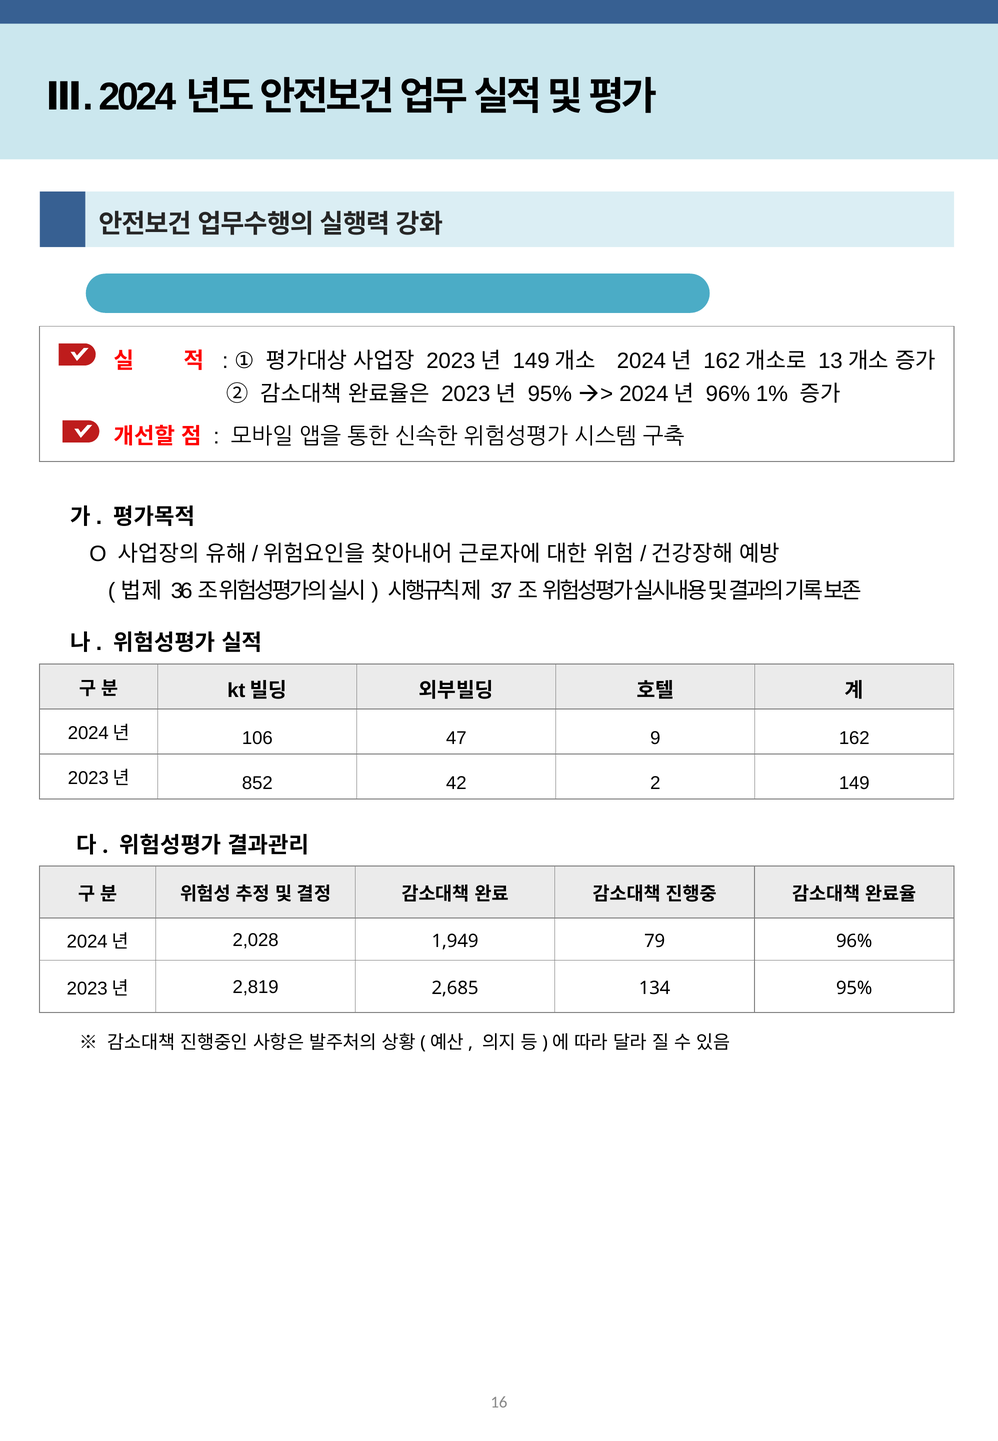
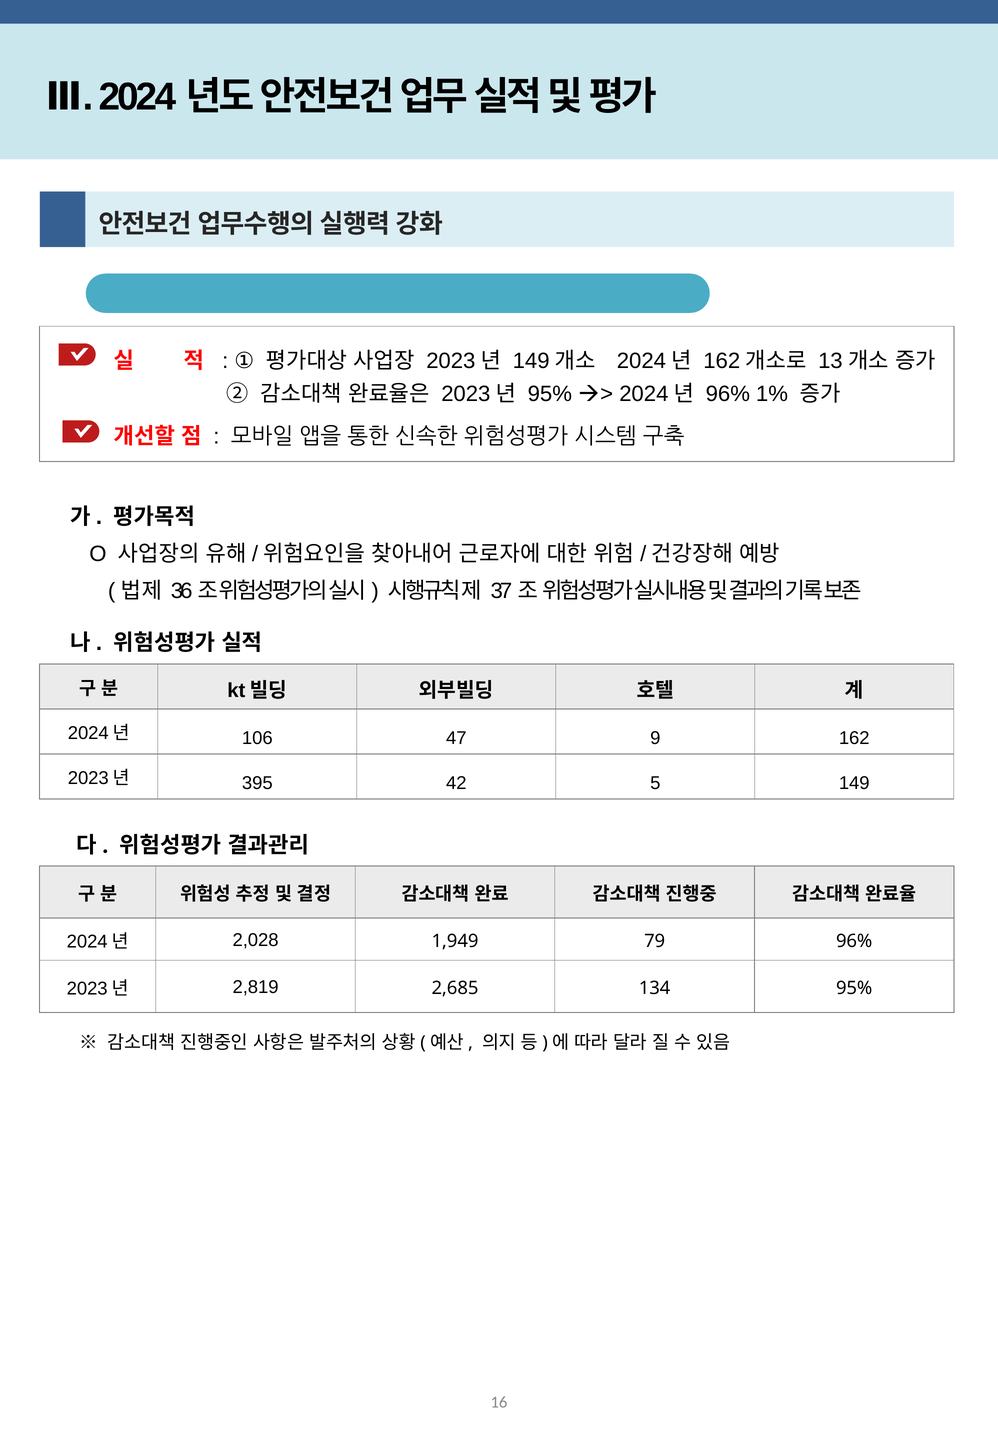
852: 852 -> 395 (257, 783)
2: 2 -> 5 (655, 783)
